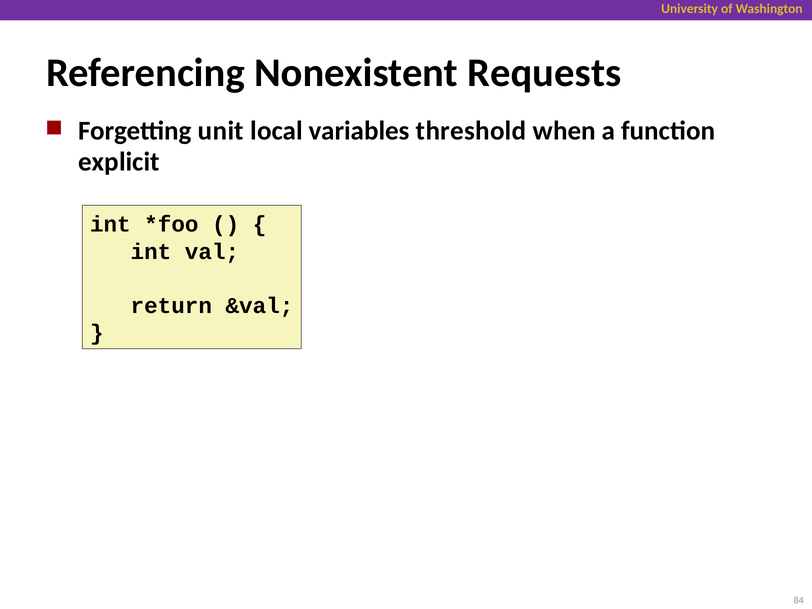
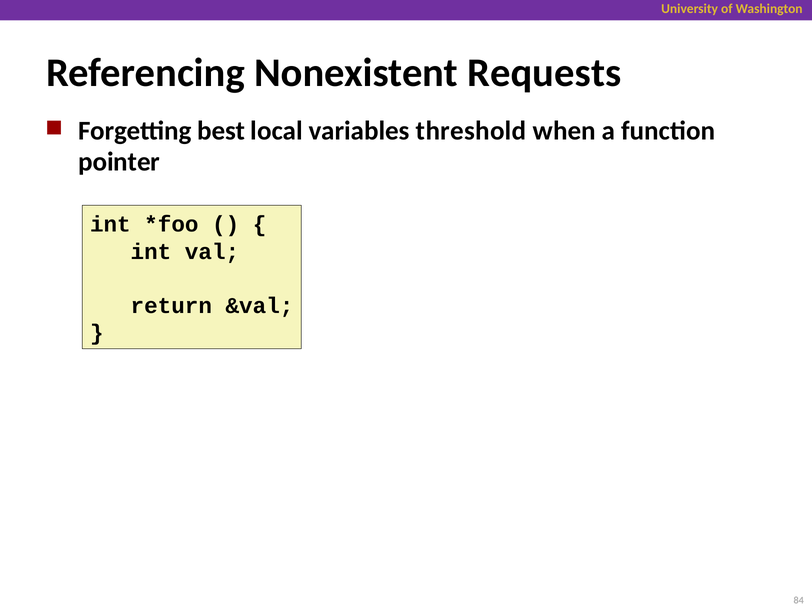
unit: unit -> best (221, 131)
explicit: explicit -> pointer (119, 162)
